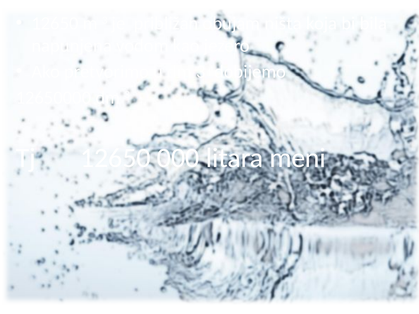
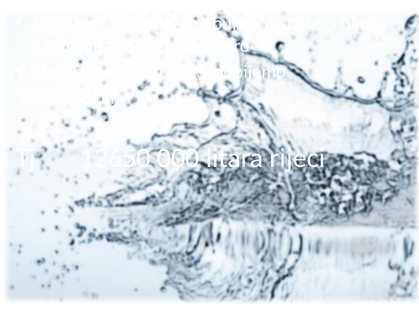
meni: meni -> rijeci (297, 158)
